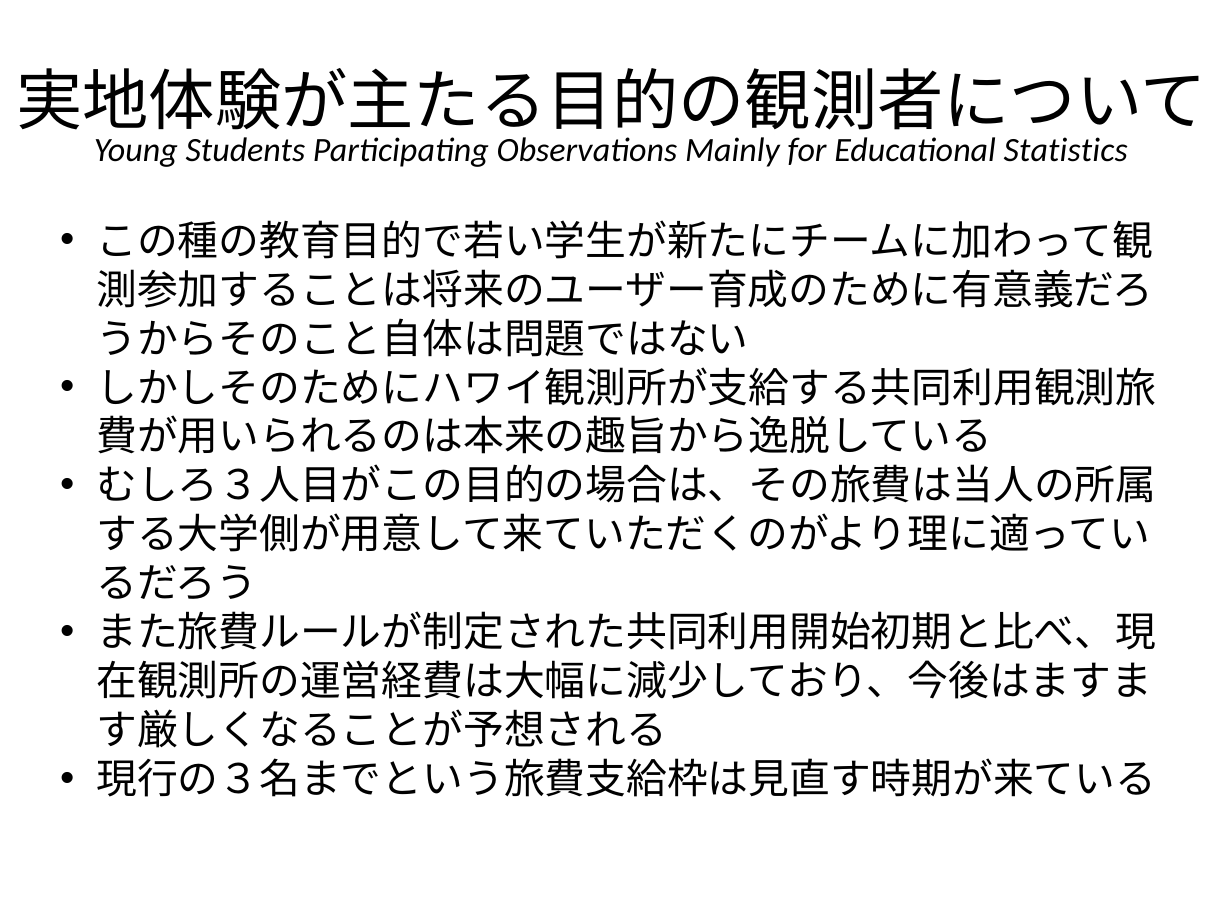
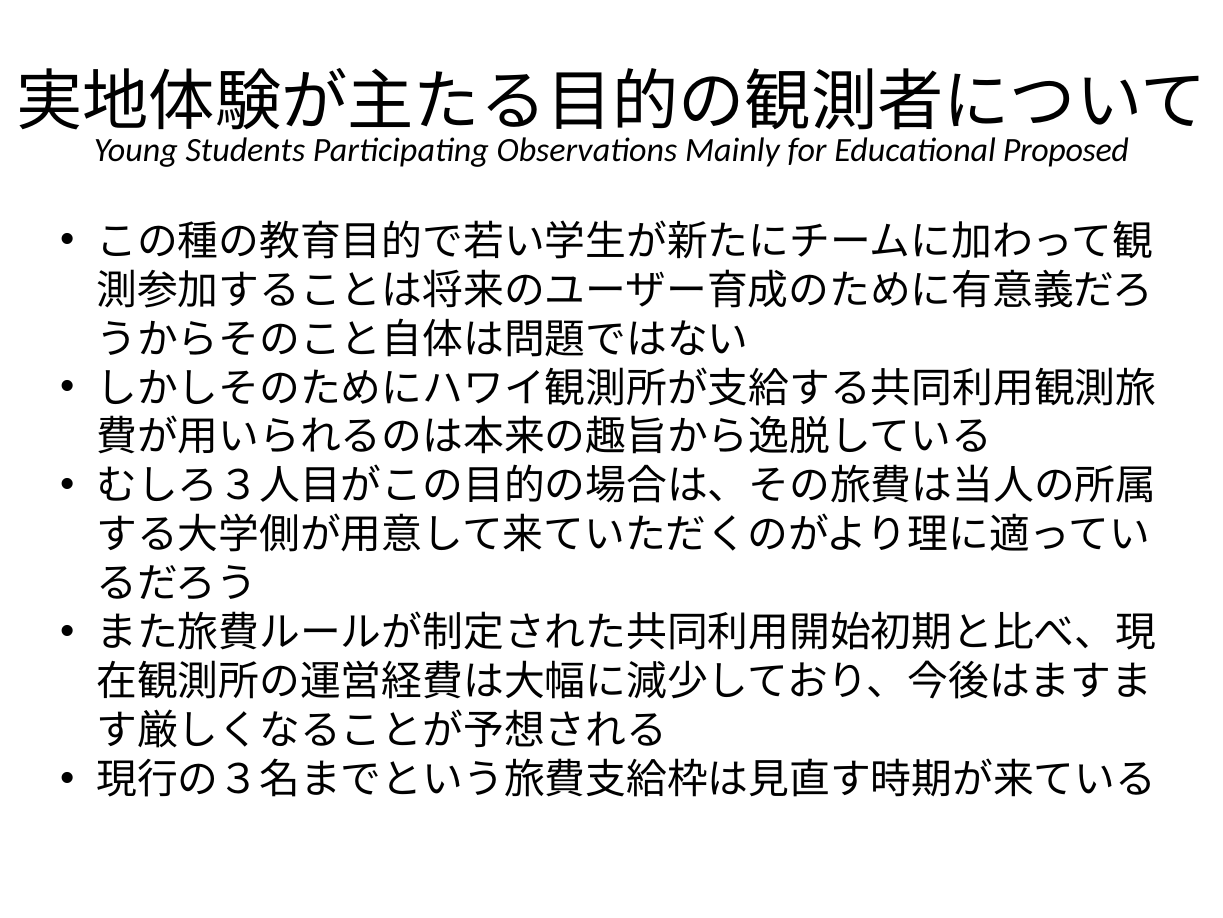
Statistics: Statistics -> Proposed (1066, 150)
